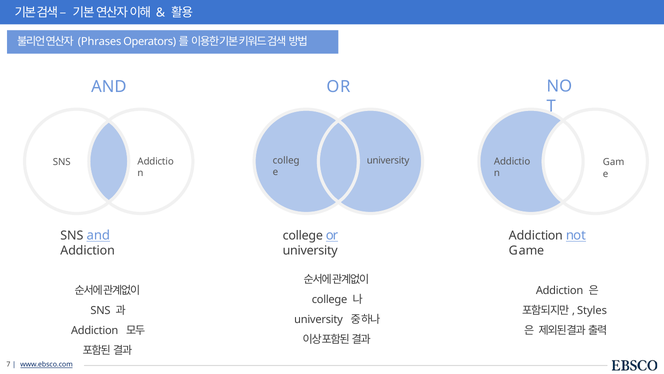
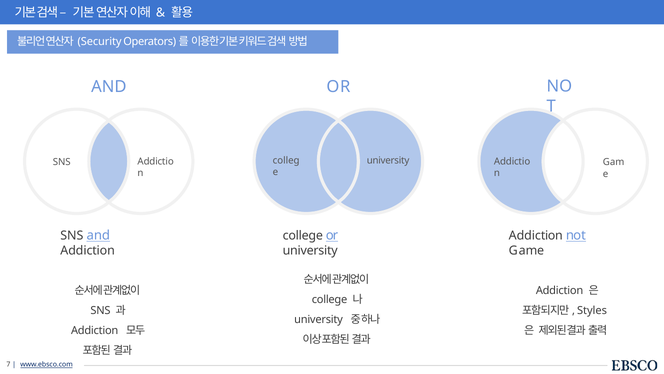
Phrases: Phrases -> Security (100, 41)
